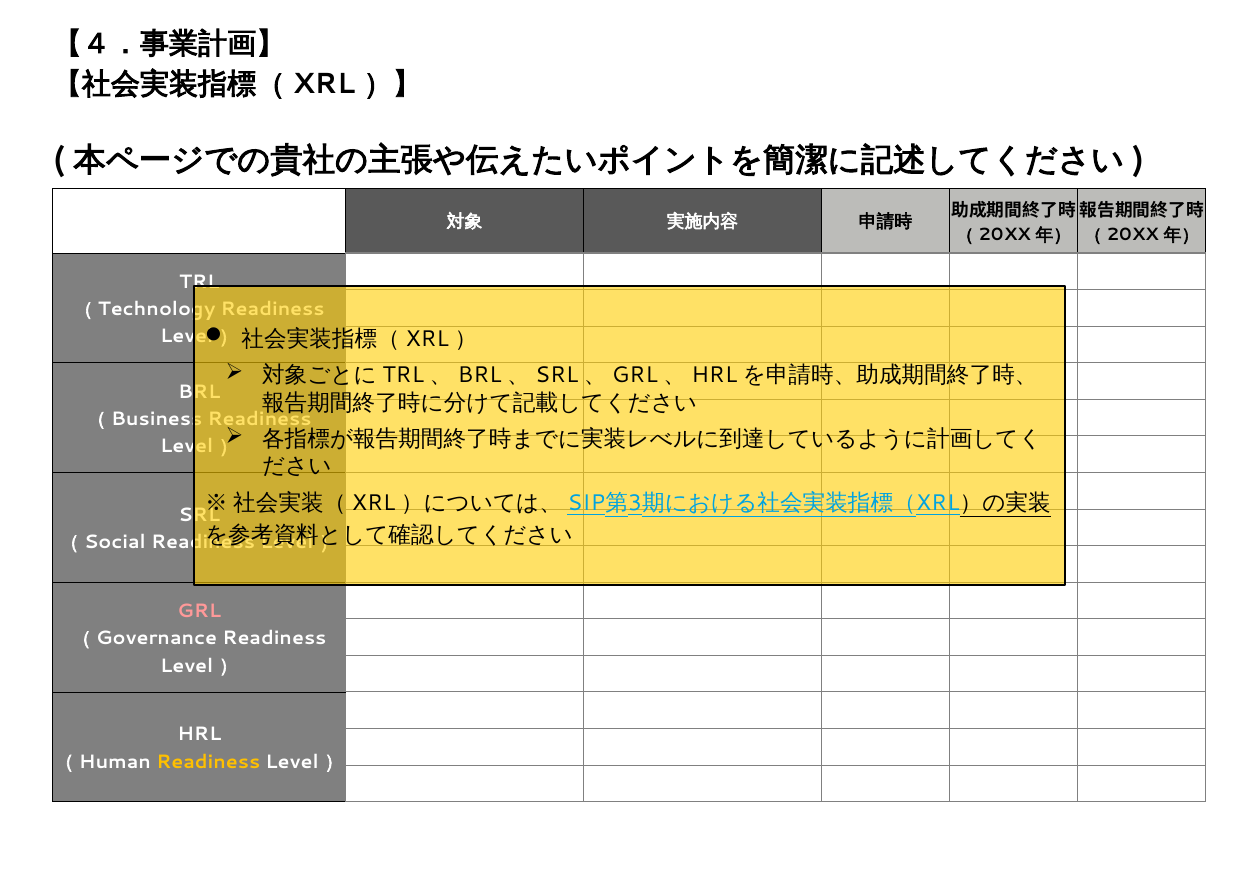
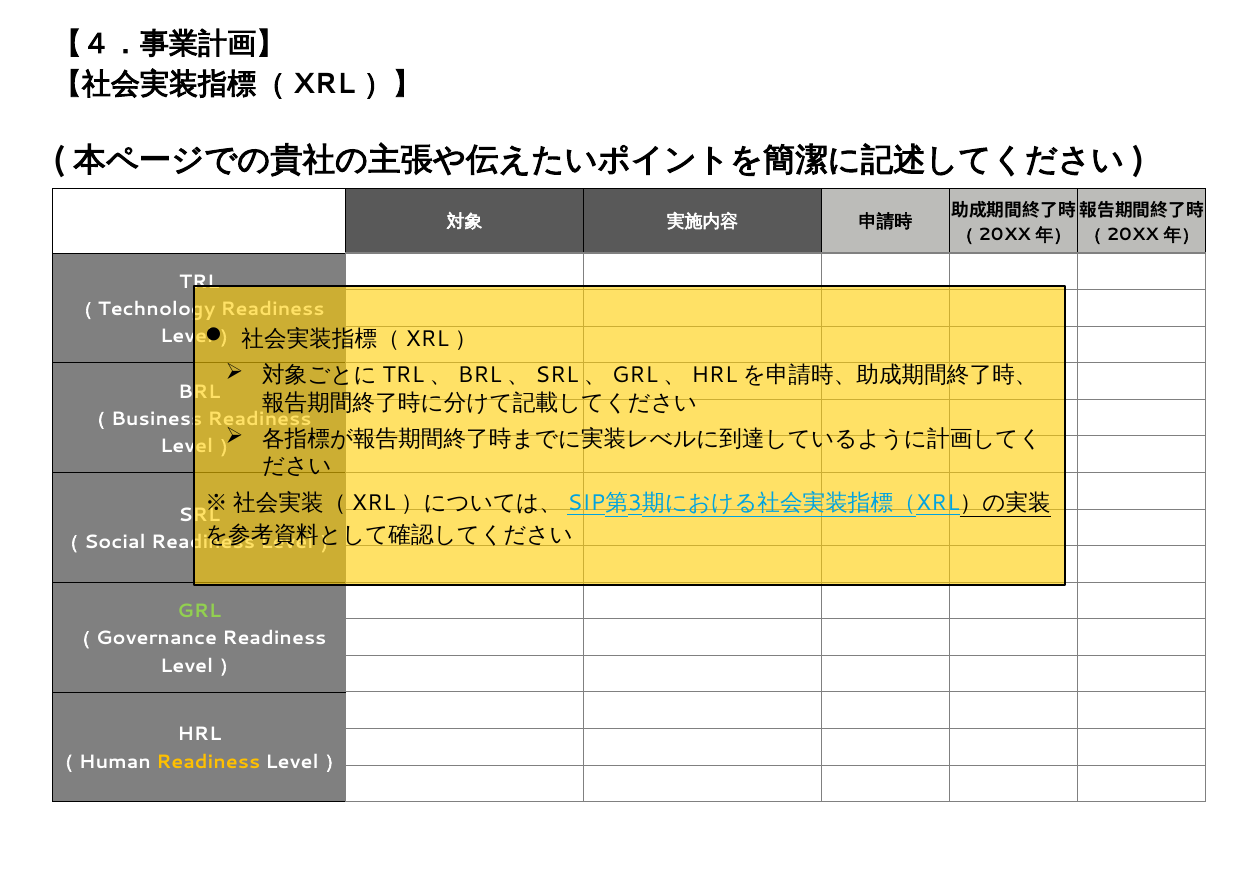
GRL colour: pink -> light green (199, 612)
